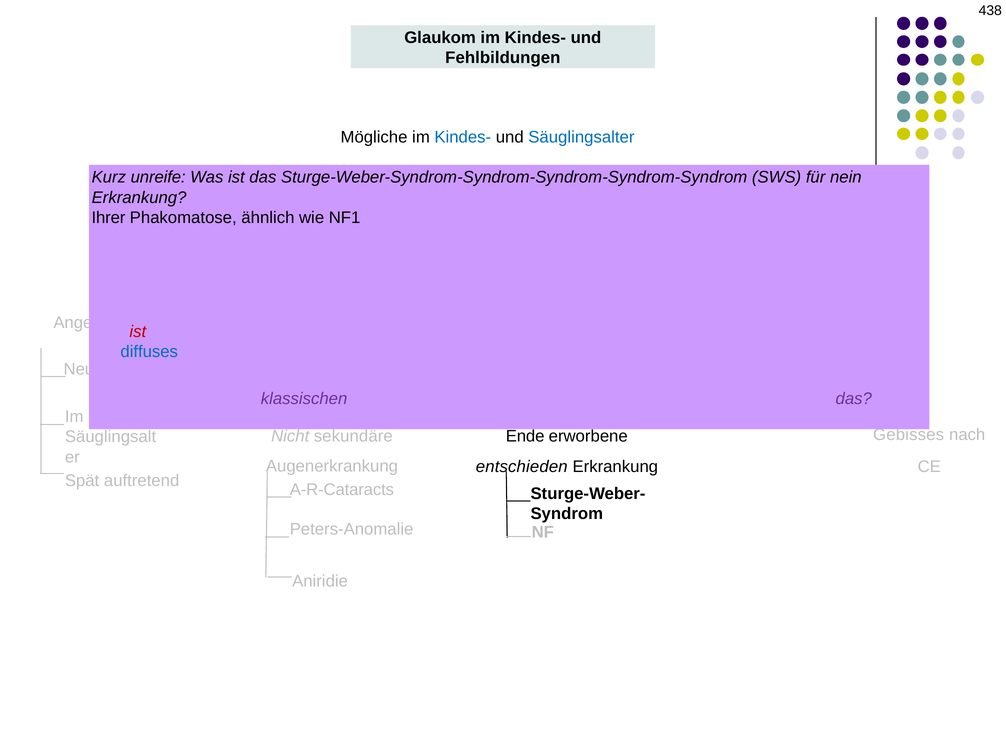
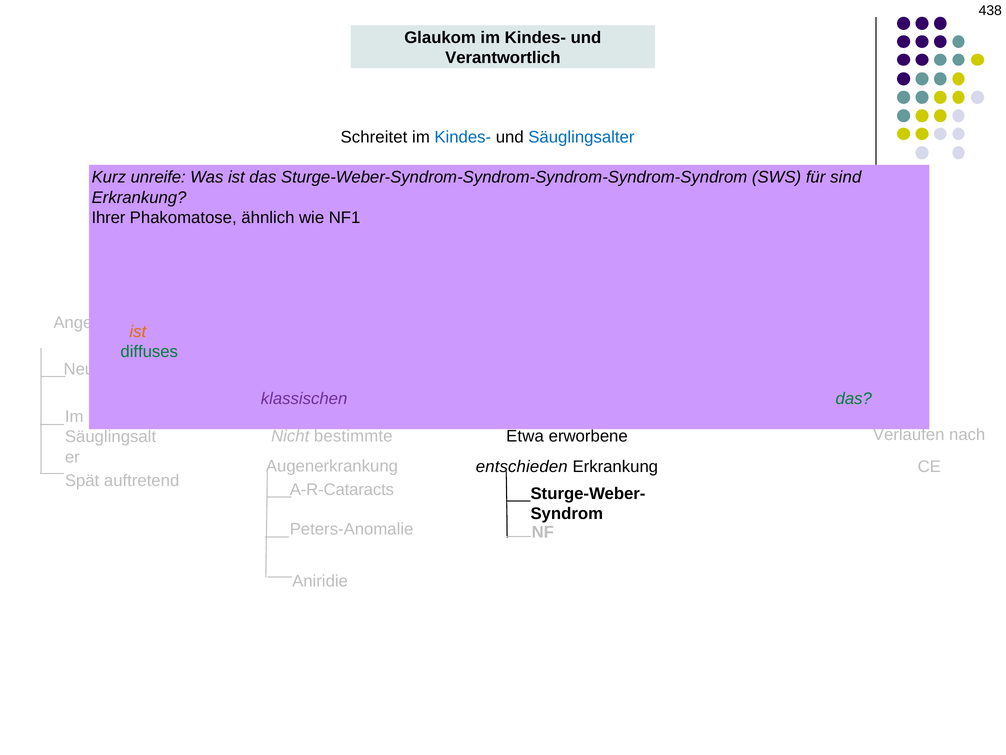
Fehlbildungen: Fehlbildungen -> Verantwortlich (503, 58)
Mögliche: Mögliche -> Schreitet (374, 137)
nein: nein -> sind (846, 177)
ist colour: red -> orange (138, 332)
diffuses colour: blue -> green (149, 352)
das colour: purple -> green (854, 399)
Gebisses: Gebisses -> Verlaufen (909, 435)
sekundäre: sekundäre -> bestimmte (353, 436)
Ende: Ende -> Etwa (525, 436)
